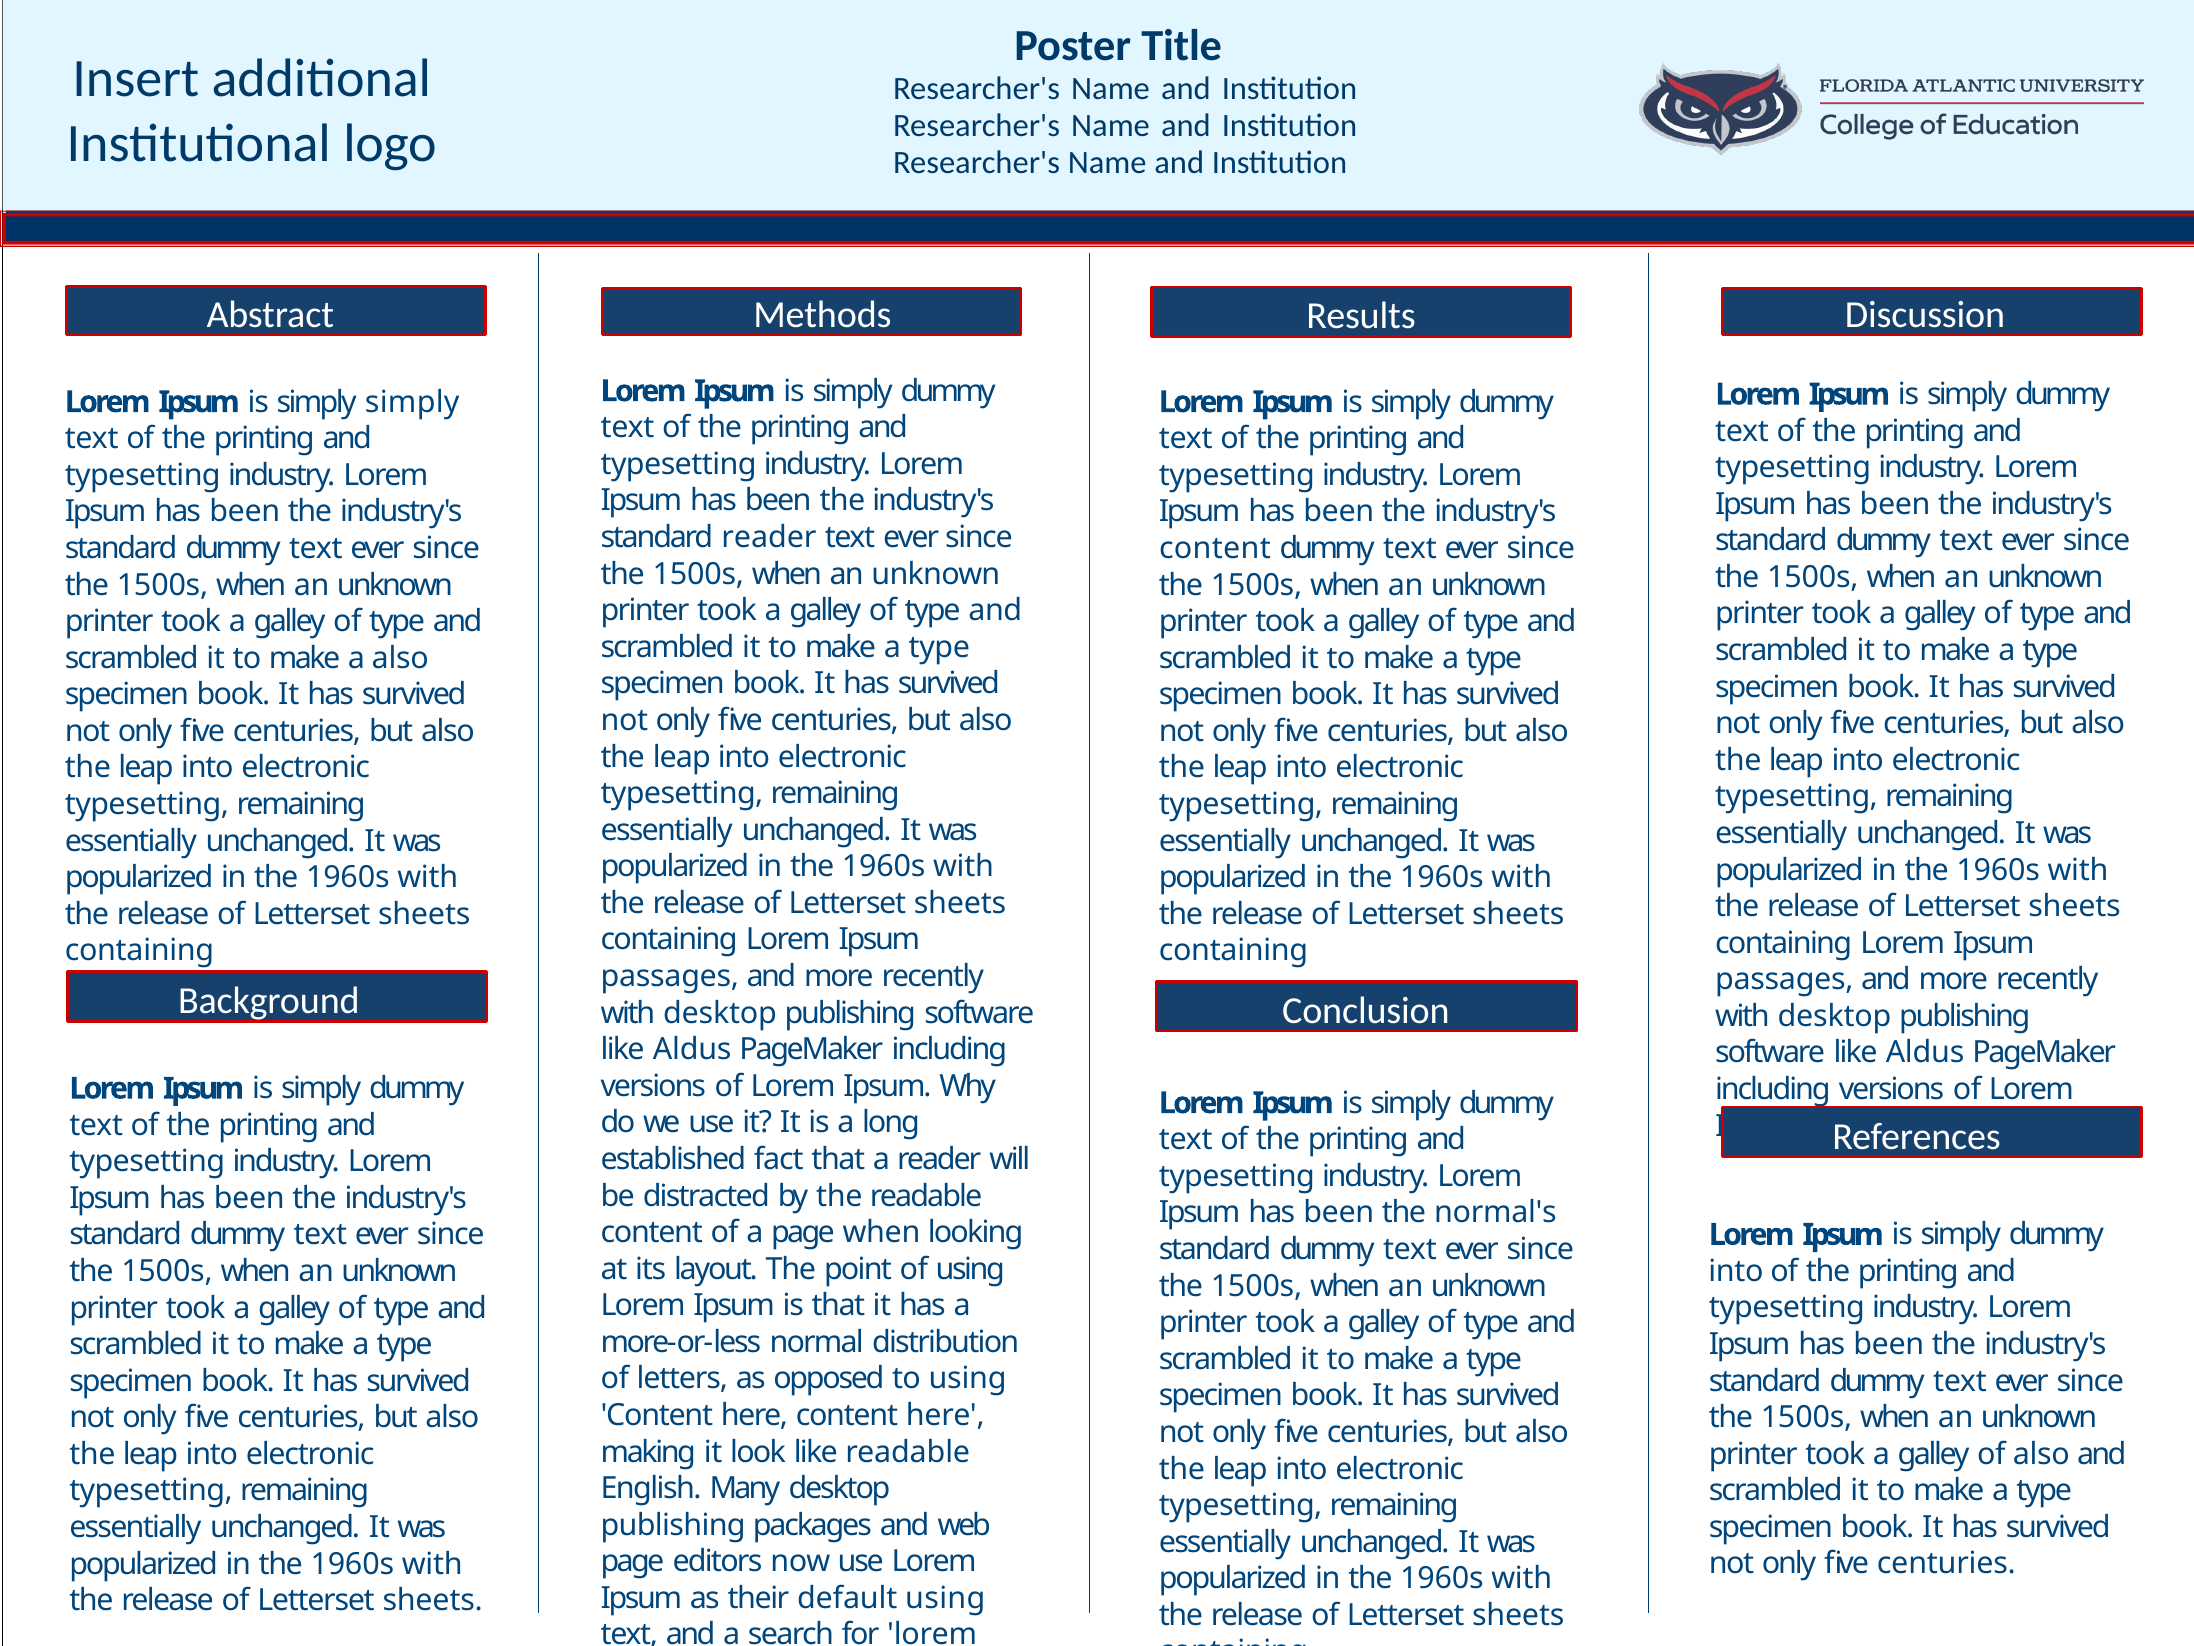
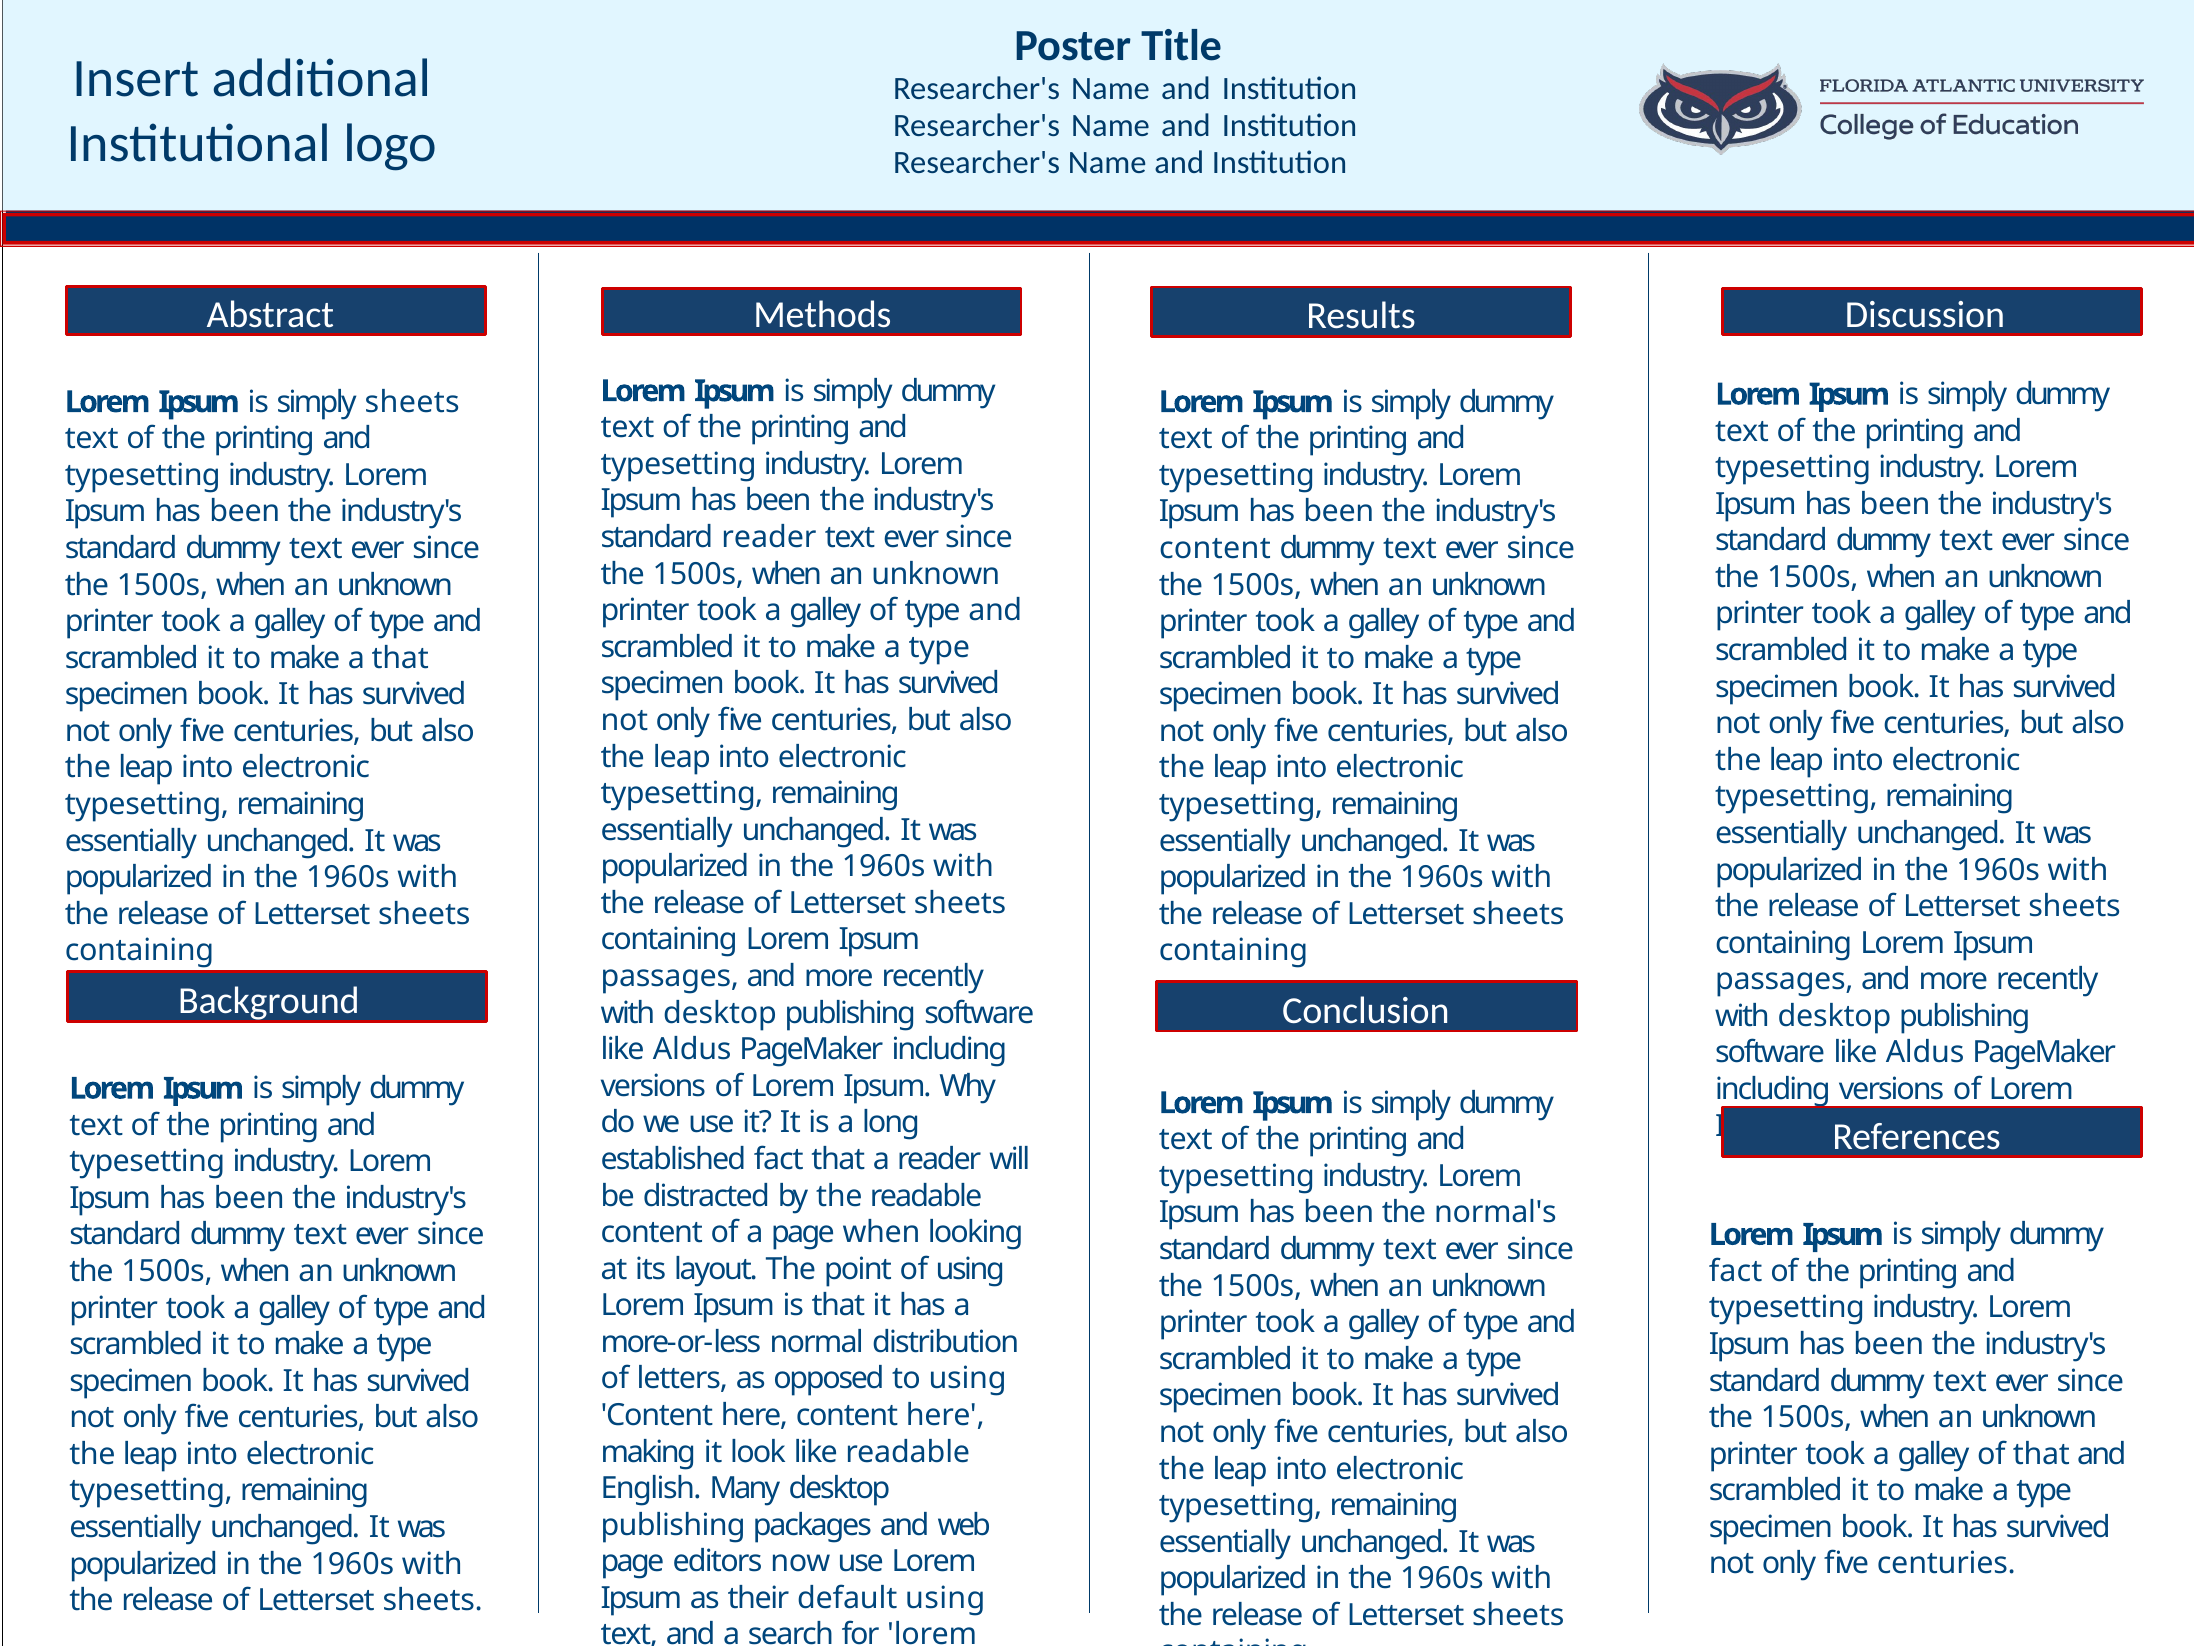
simply simply: simply -> sheets (412, 402)
a also: also -> that (400, 658)
into: into -> fact (1736, 1271)
of also: also -> that (2041, 1454)
